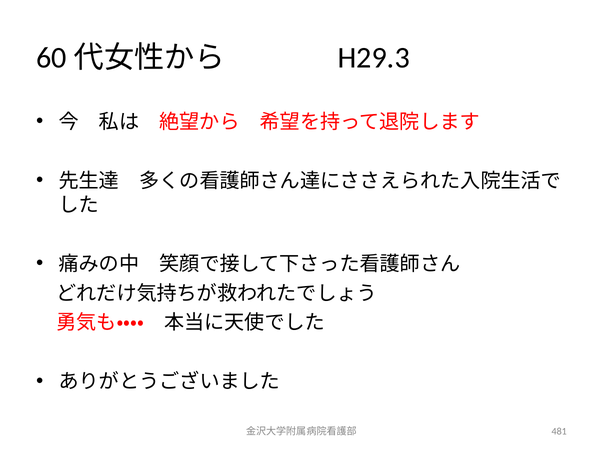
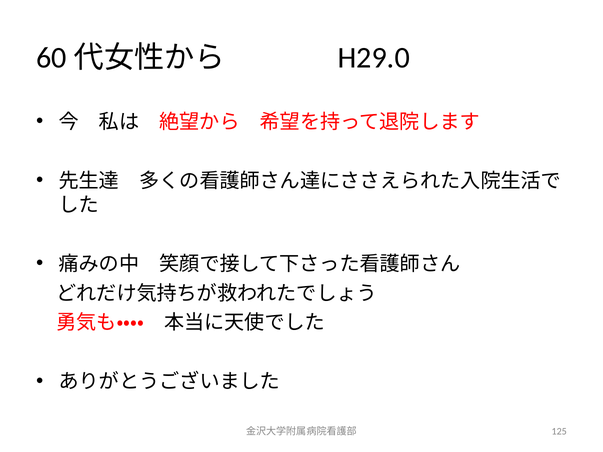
H29.3: H29.3 -> H29.0 (374, 58)
481: 481 -> 125 (559, 432)
